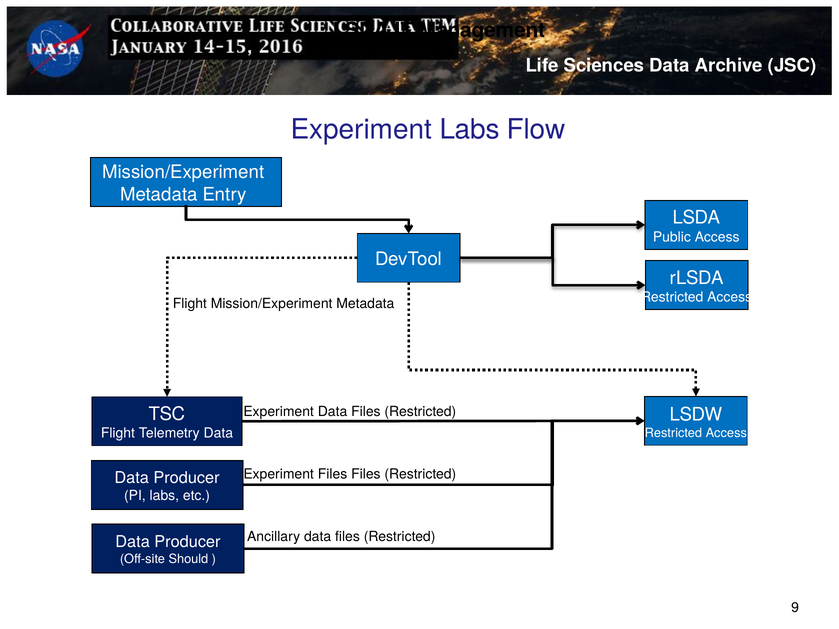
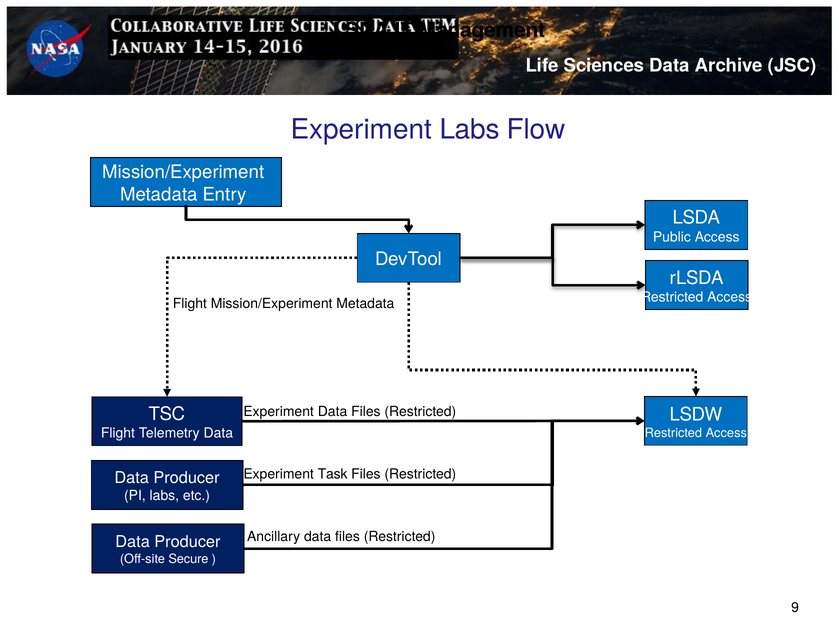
Experiment Files: Files -> Task (333, 474)
Should: Should -> Secure (188, 559)
